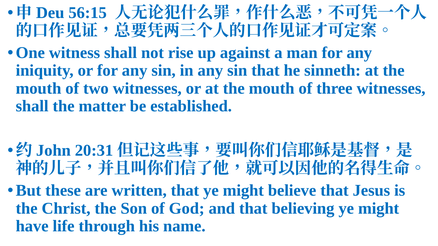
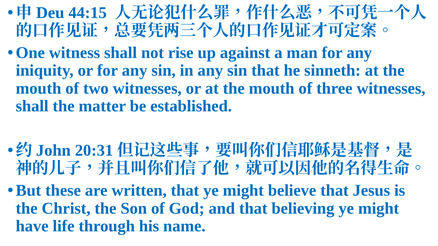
56:15: 56:15 -> 44:15 (88, 13)
